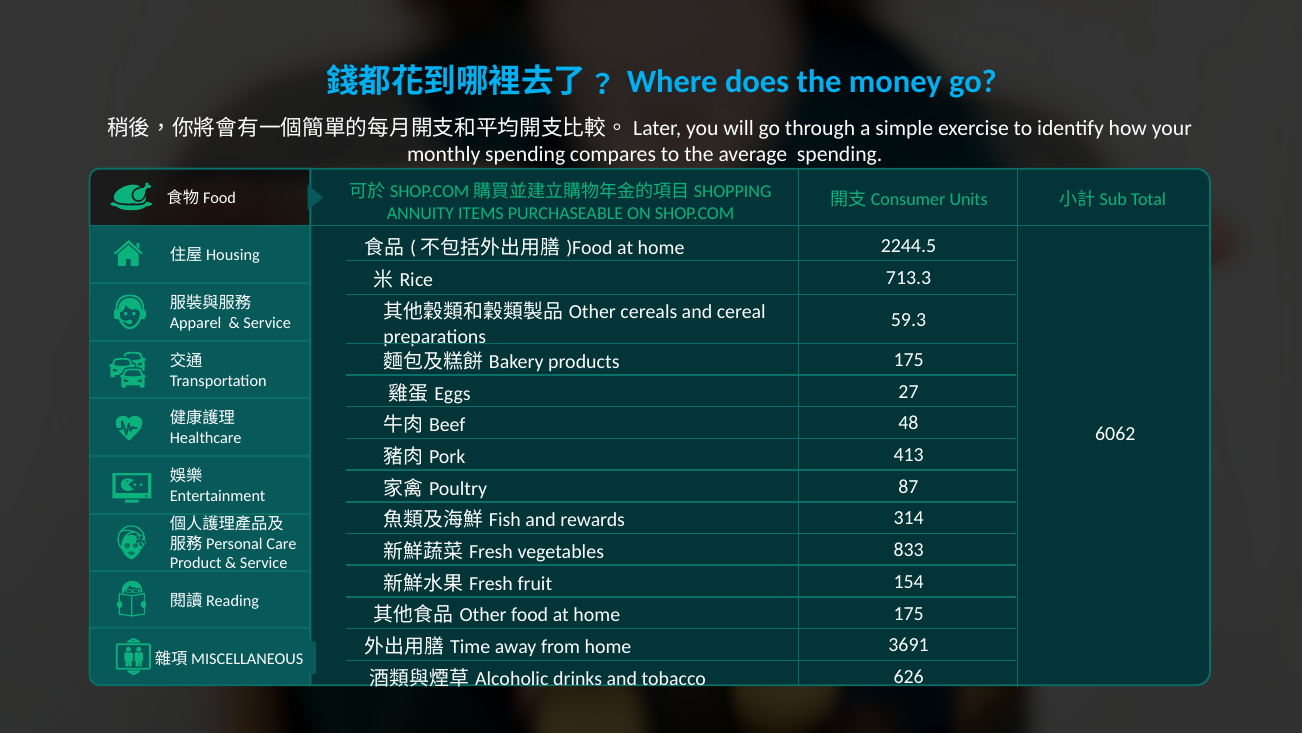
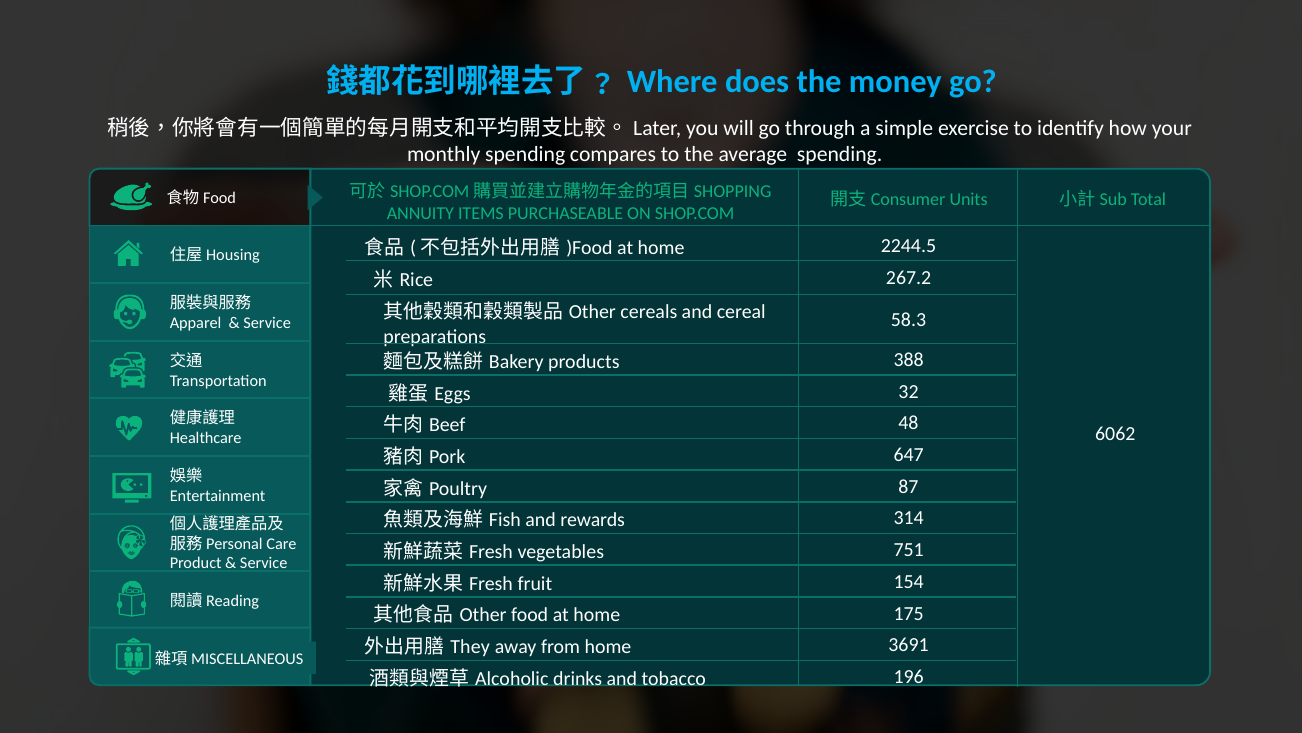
713.3: 713.3 -> 267.2 (909, 278)
59.3: 59.3 -> 58.3 (909, 319)
products 175: 175 -> 388 (909, 360)
27: 27 -> 32 (909, 391)
413: 413 -> 647 (909, 455)
833: 833 -> 751 (909, 550)
Time: Time -> They (470, 647)
626: 626 -> 196 (909, 676)
